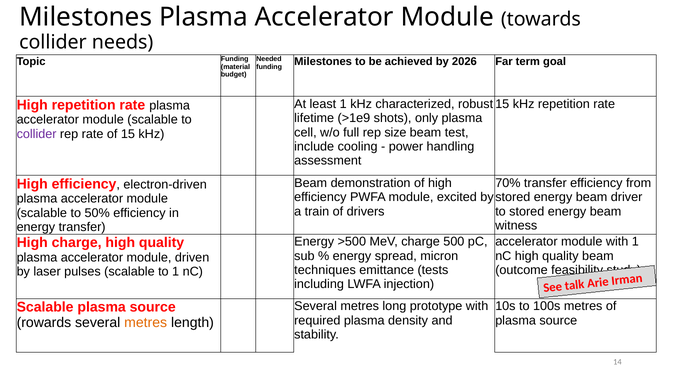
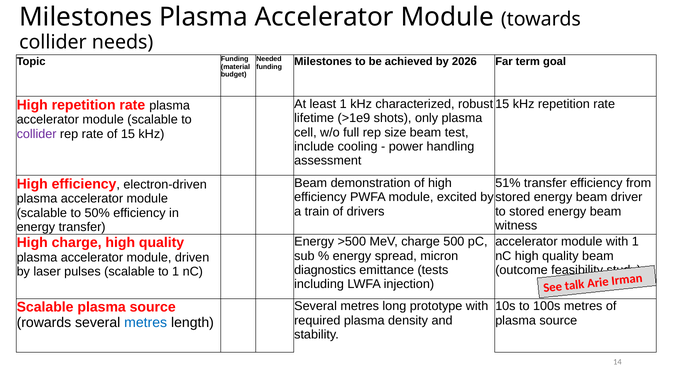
70%: 70% -> 51% (508, 183)
techniques: techniques -> diagnostics (325, 270)
metres colour: orange -> blue (146, 322)
